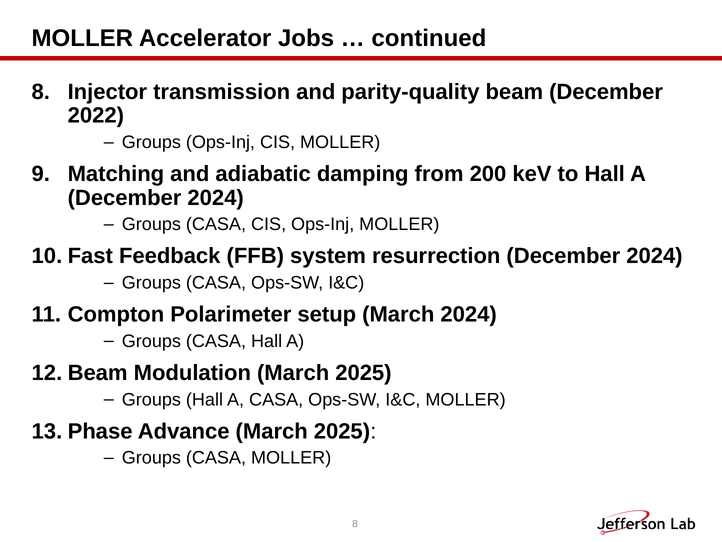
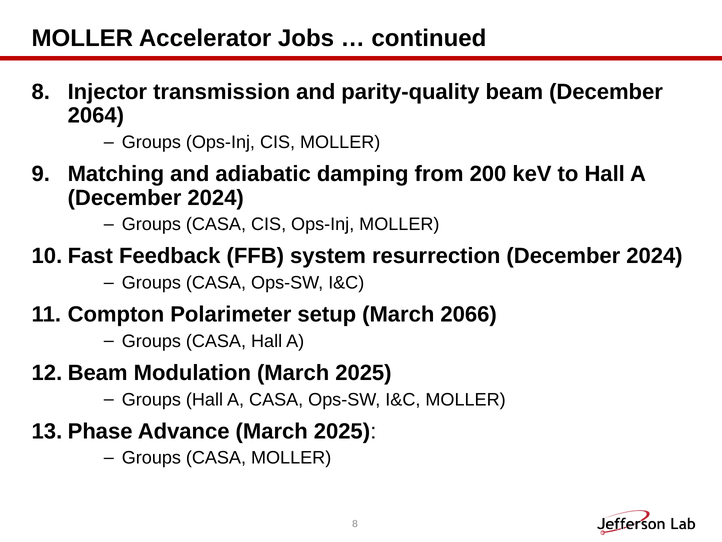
2022: 2022 -> 2064 (96, 115)
March 2024: 2024 -> 2066 (469, 314)
